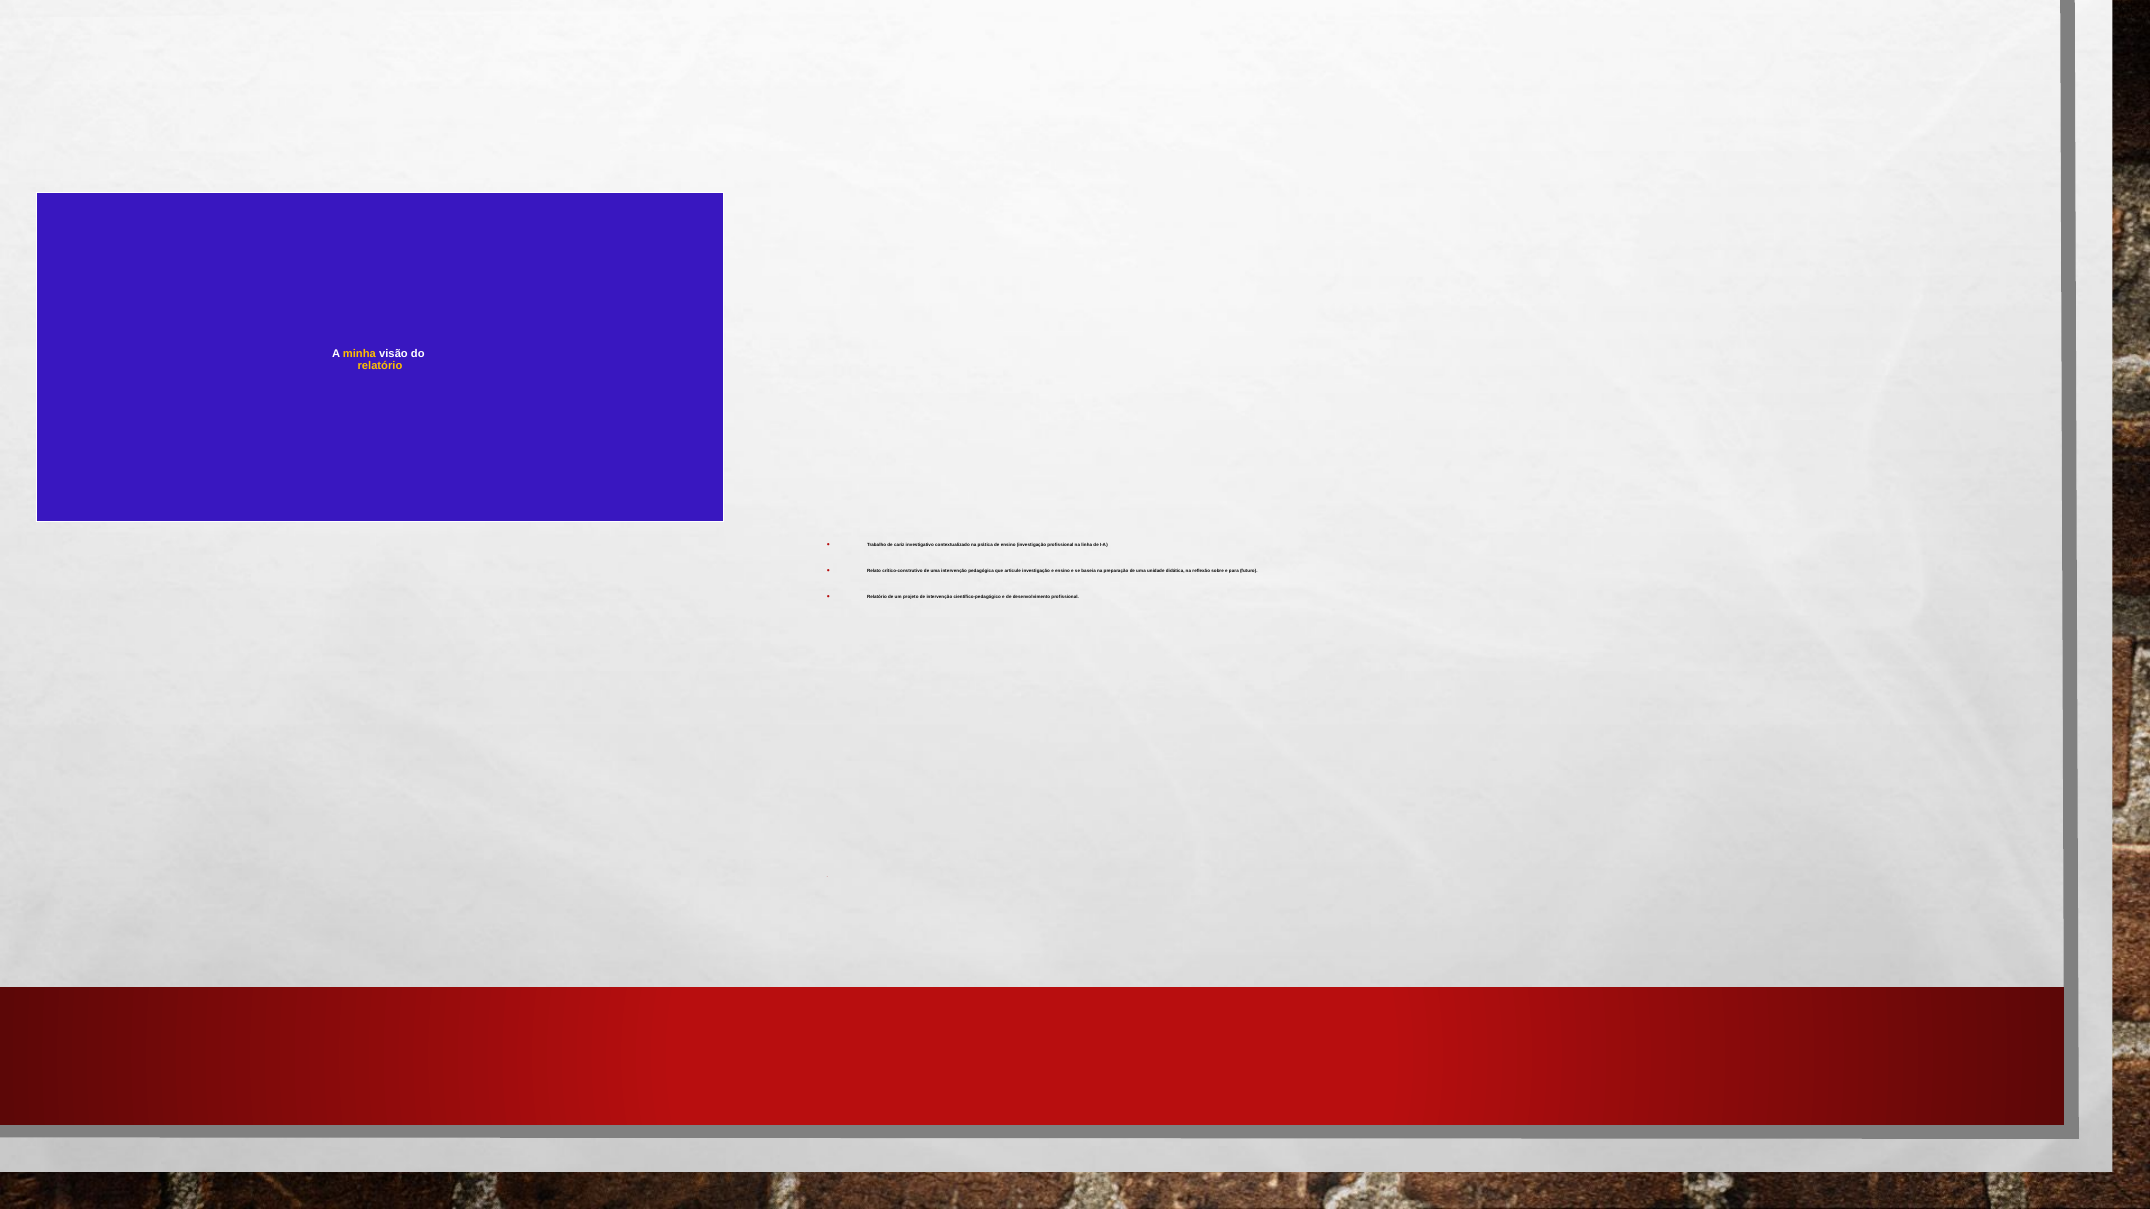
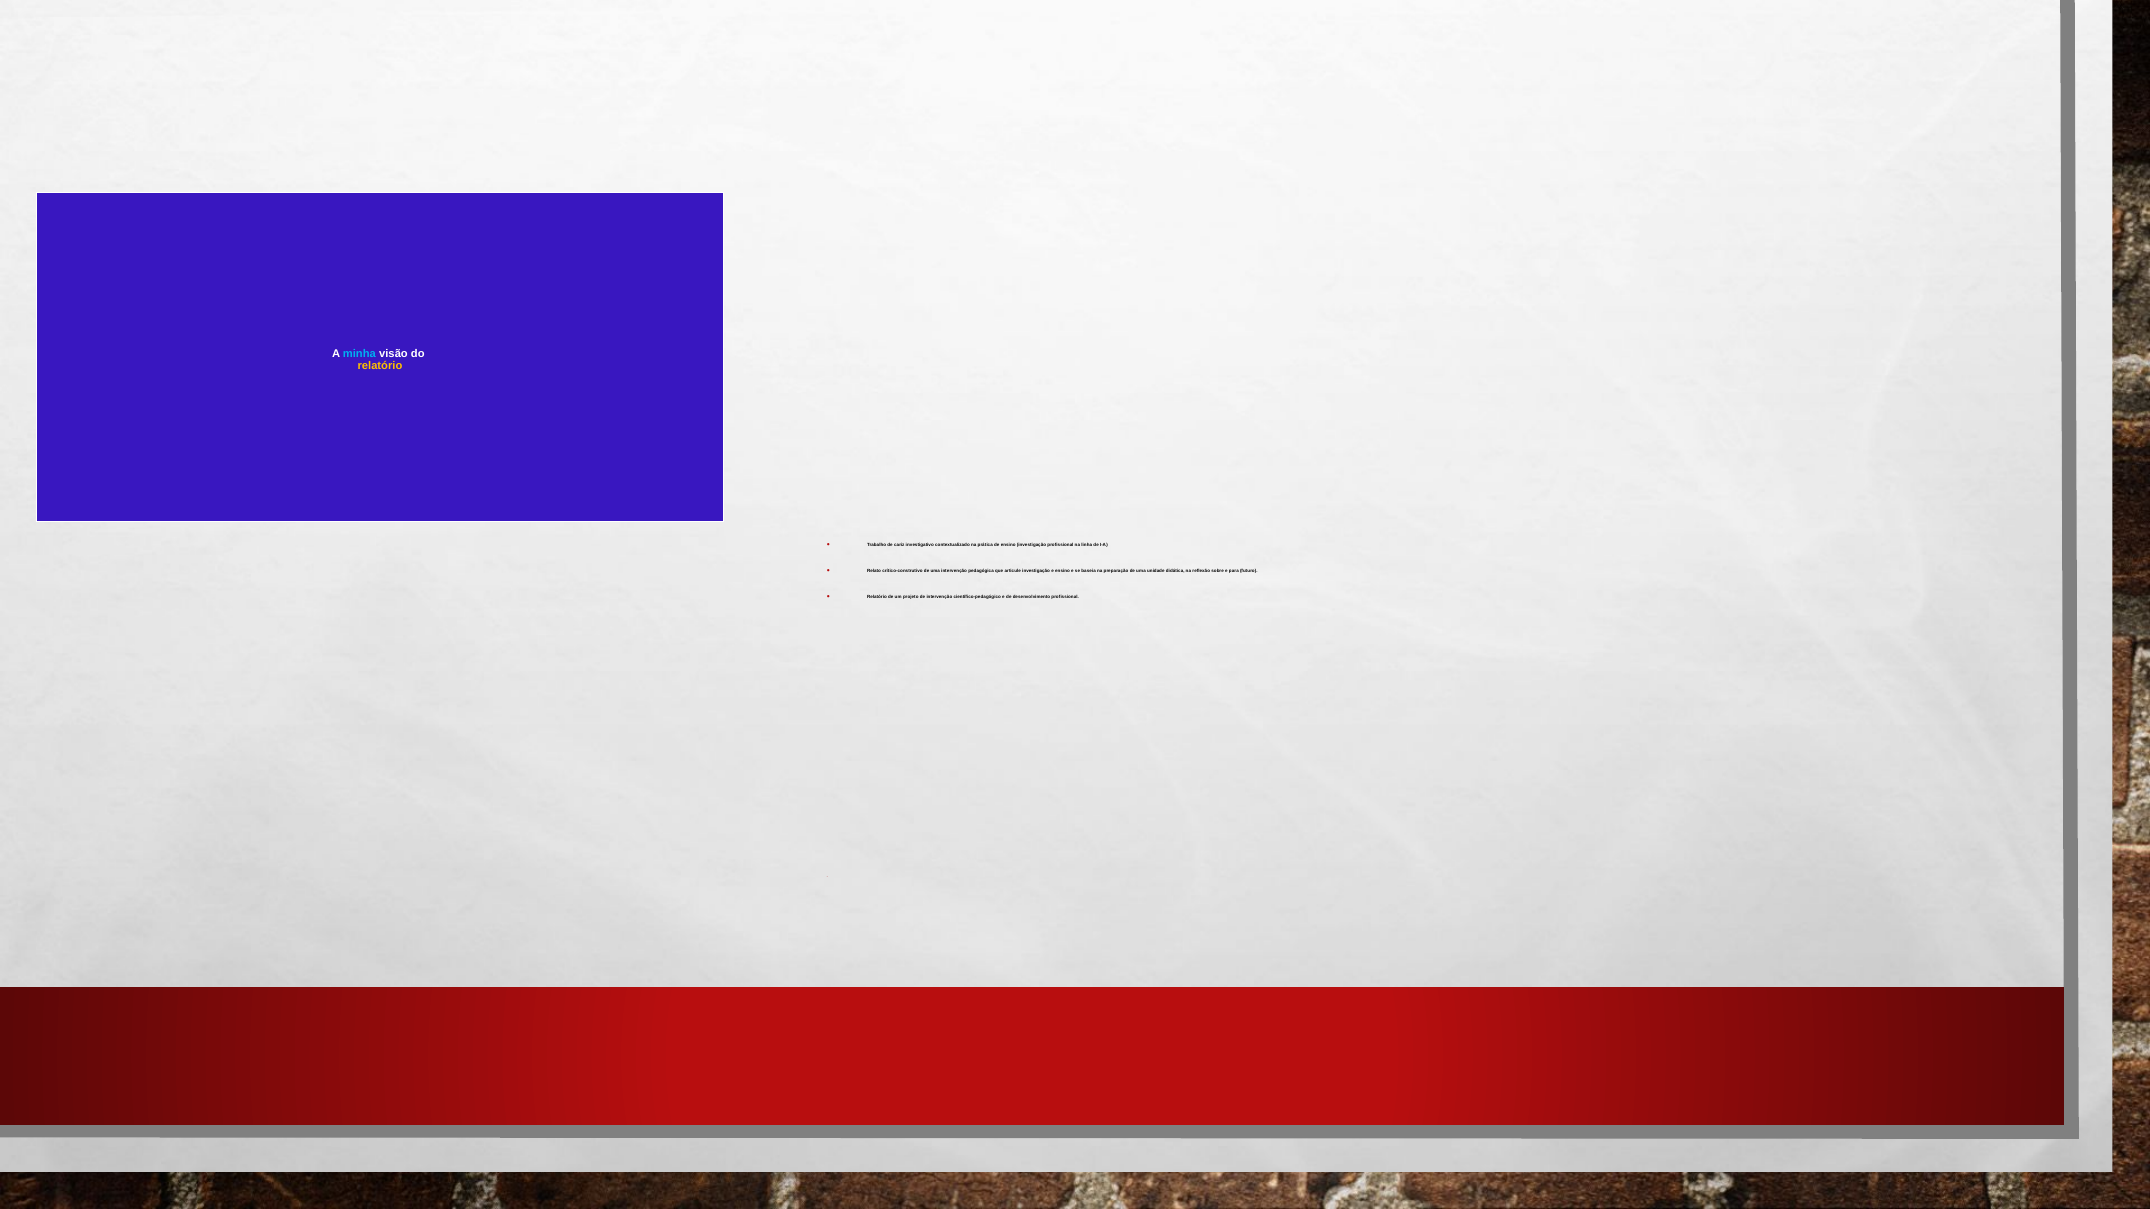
minha colour: yellow -> light blue (359, 354)
